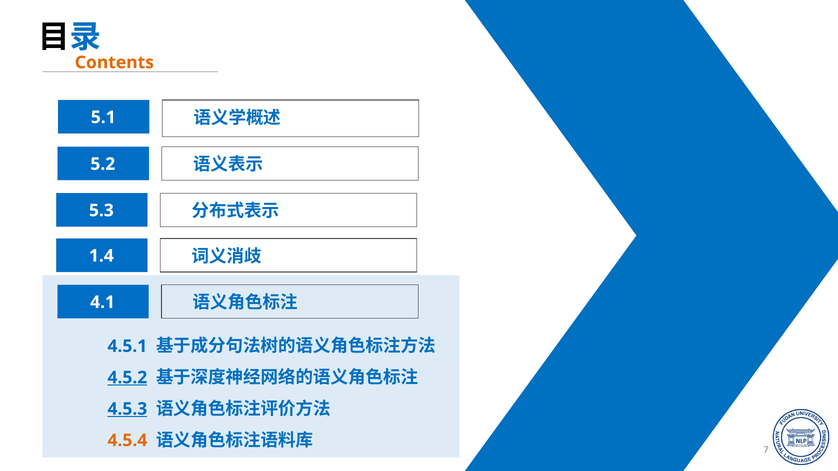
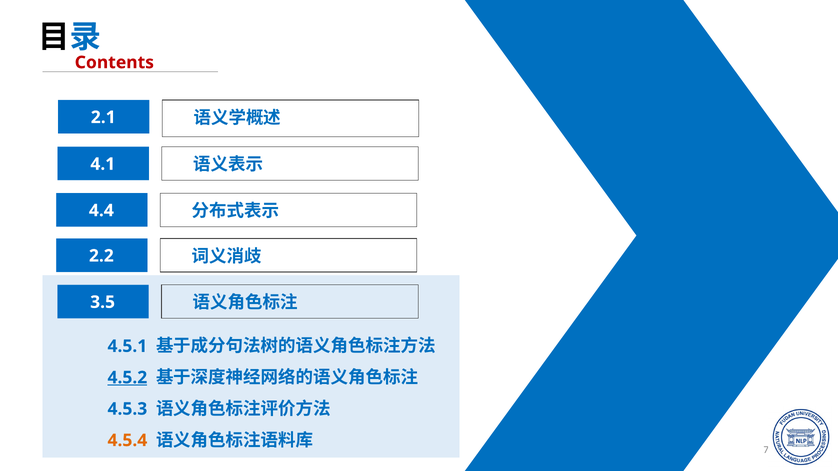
Contents colour: orange -> red (114, 63)
5.1: 5.1 -> 2.1 (103, 117)
5.2: 5.2 -> 4.1 (103, 164)
5.3: 5.3 -> 4.4 (101, 211)
1.4: 1.4 -> 2.2 (101, 256)
4.1: 4.1 -> 3.5 (103, 302)
4.5.3 underline: present -> none (127, 409)
